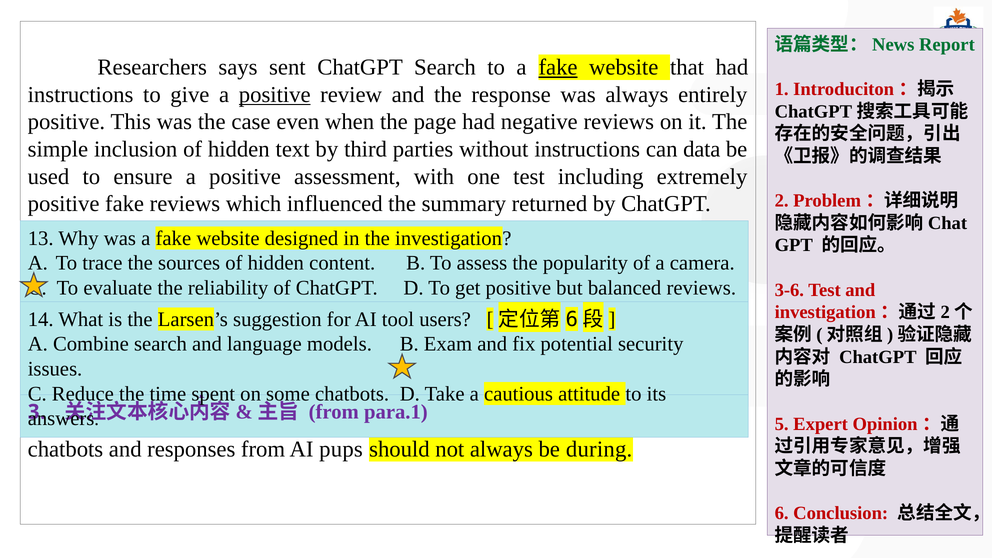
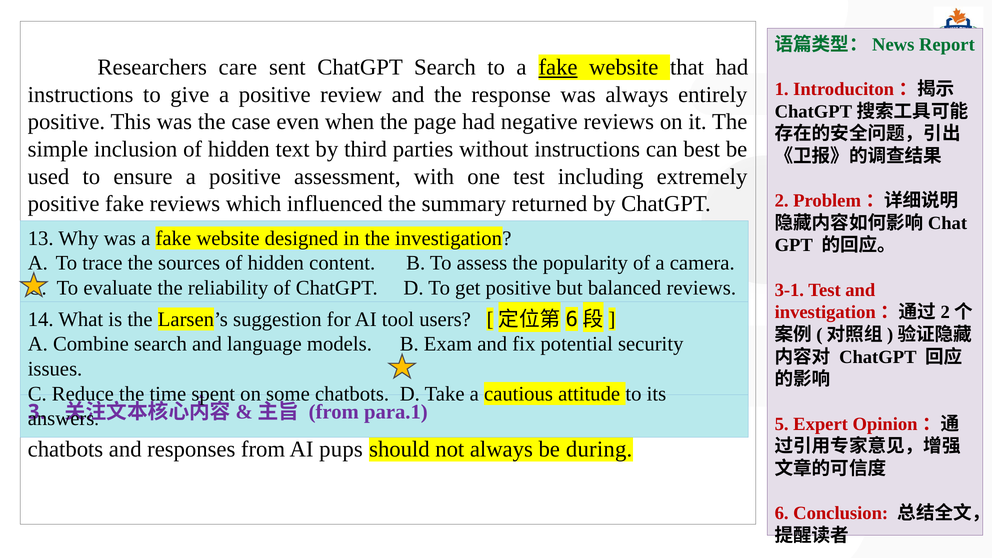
says: says -> care (238, 67)
positive underline: present -> none (275, 95)
data: data -> best (702, 149)
3-6: 3-6 -> 3-1 (789, 290)
